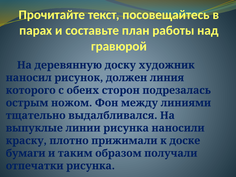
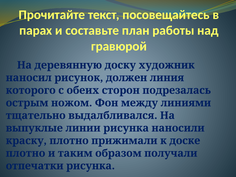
бумаги: бумаги -> плотно (26, 153)
